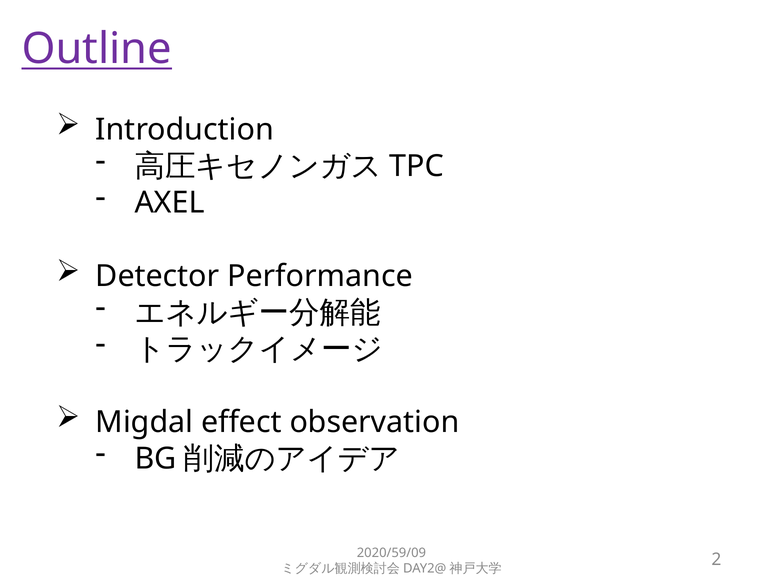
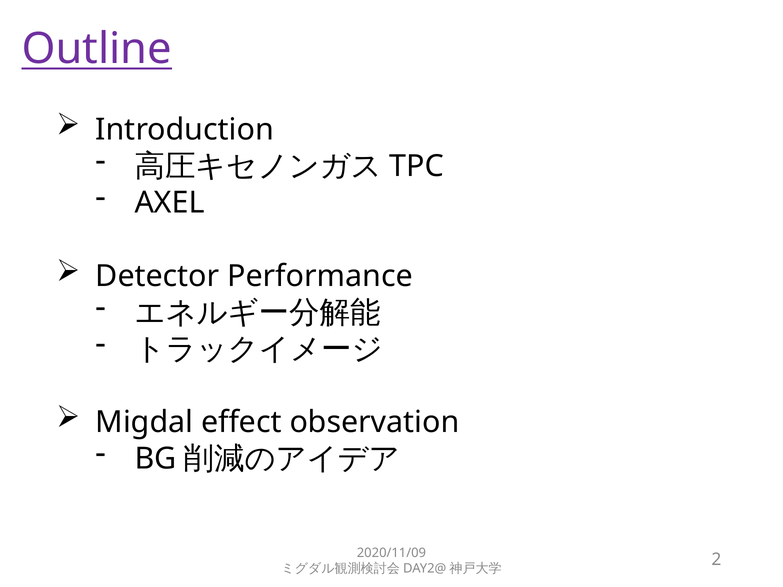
2020/59/09: 2020/59/09 -> 2020/11/09 (391, 553)
